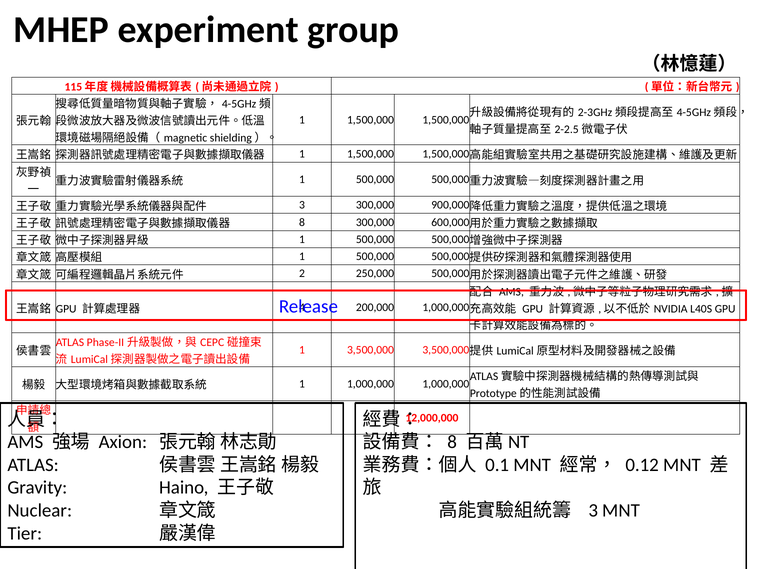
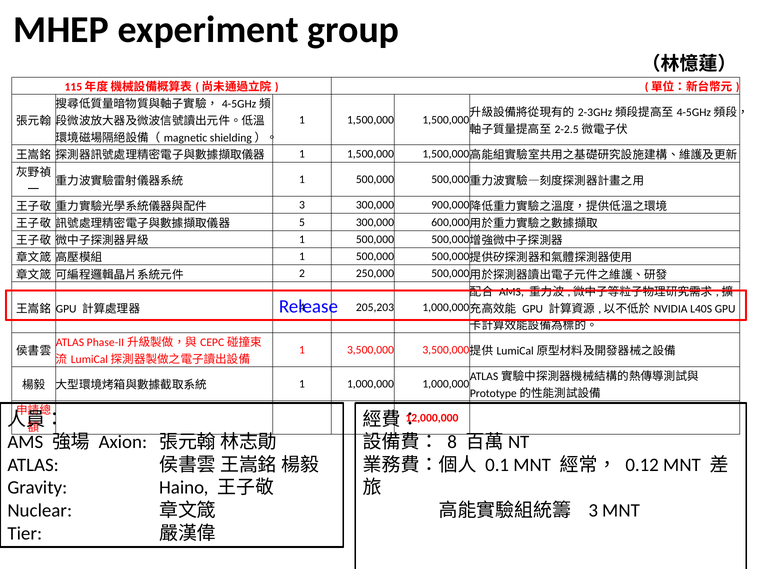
8: 8 -> 5 (302, 222)
200,000: 200,000 -> 205,203 (375, 307)
